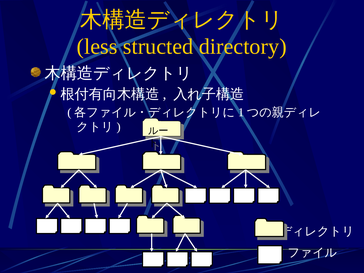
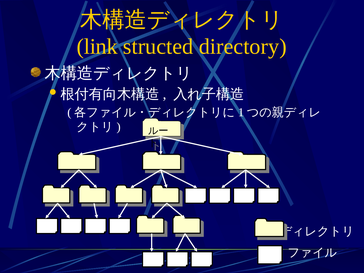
less: less -> link (97, 46)
